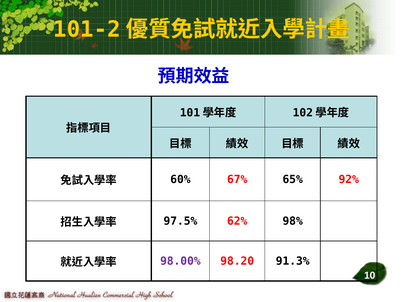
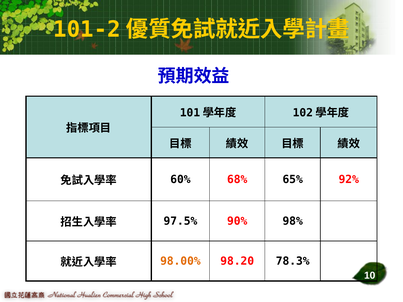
67%: 67% -> 68% (237, 180)
62%: 62% -> 90% (237, 221)
98.00% colour: purple -> orange (180, 261)
91.3%: 91.3% -> 78.3% (293, 261)
